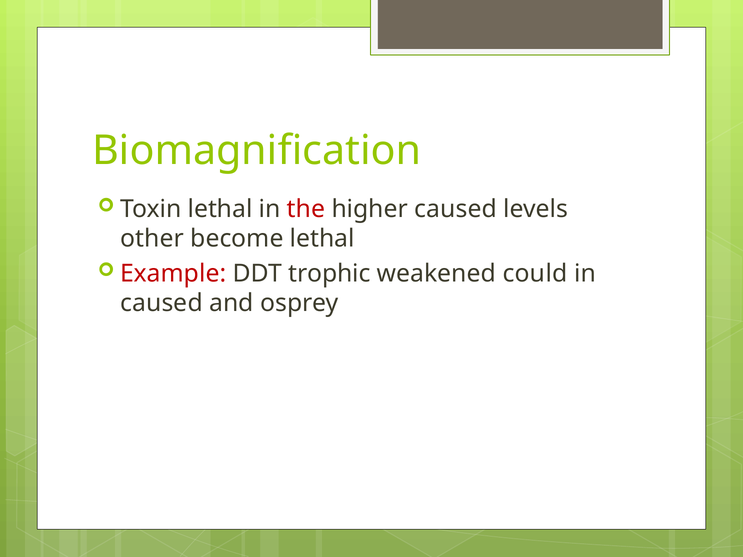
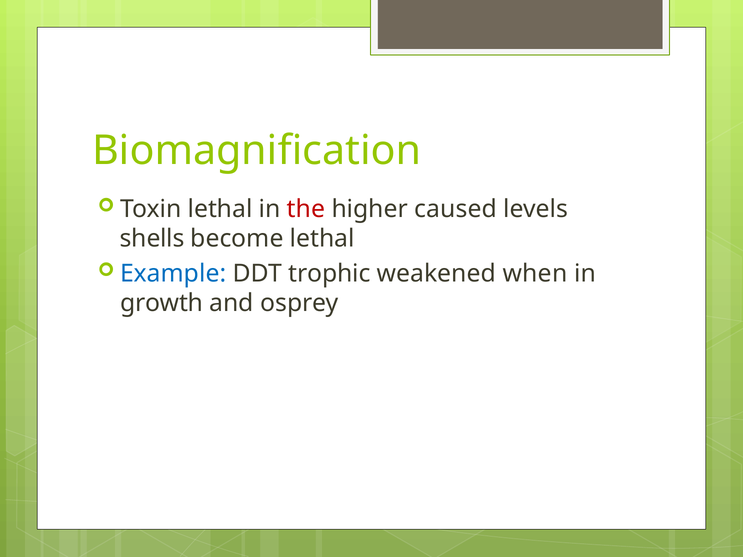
other: other -> shells (152, 239)
Example colour: red -> blue (173, 274)
could: could -> when (535, 274)
caused: caused -> growth (162, 303)
